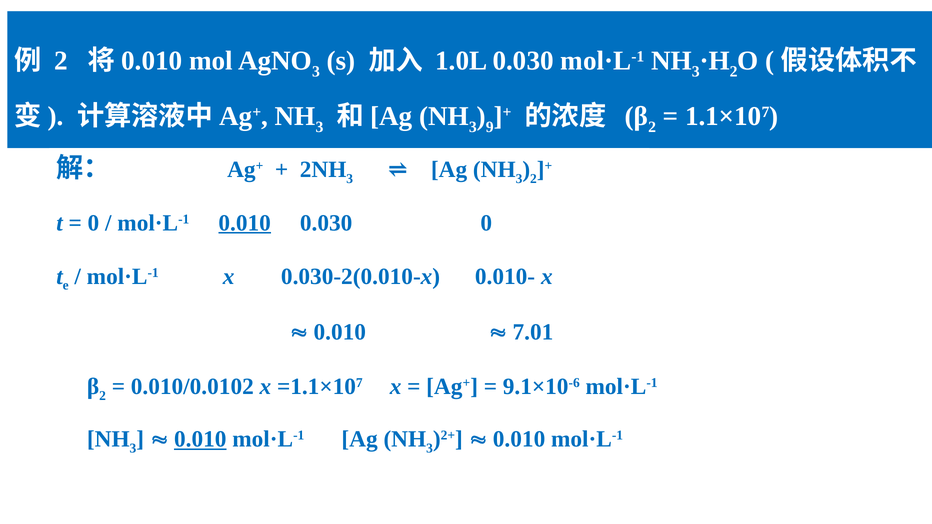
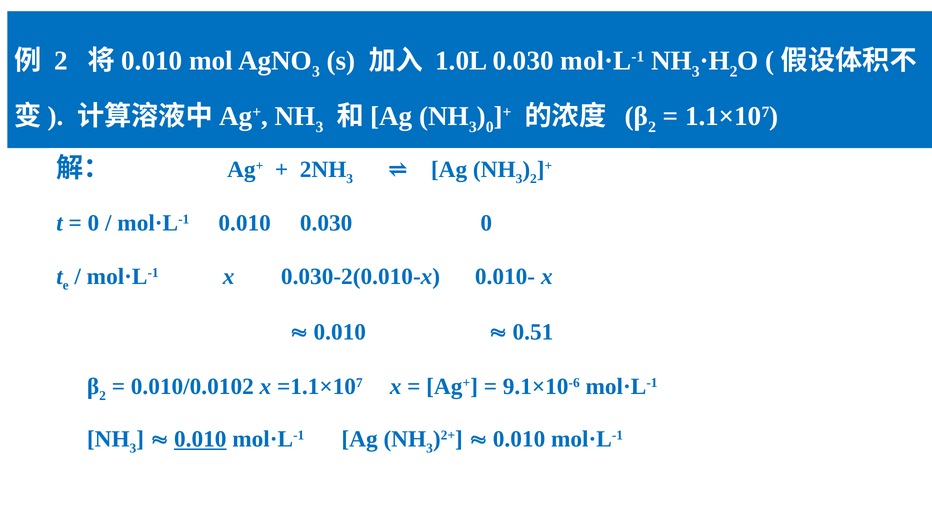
9: 9 -> 0 (490, 127)
0.010 underline: present -> none (245, 223)
7.01: 7.01 -> 0.51 (533, 332)
